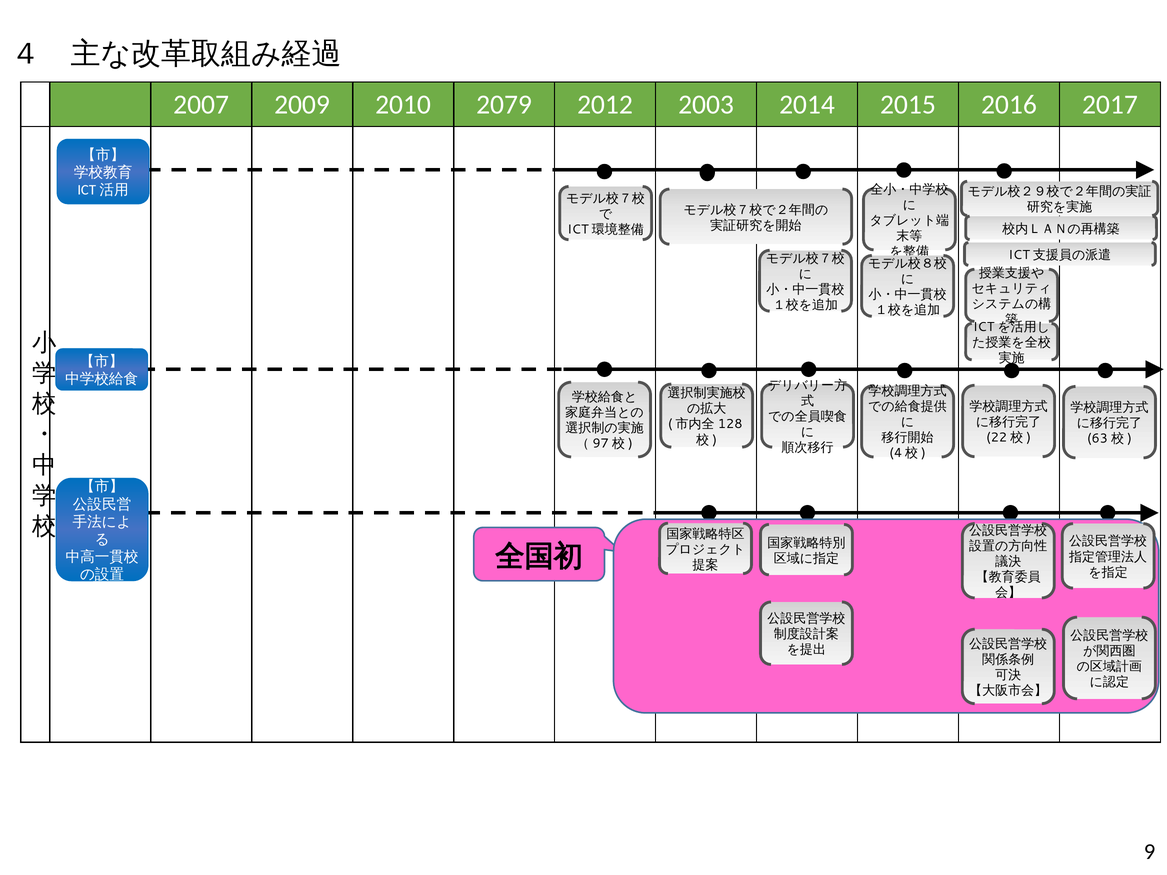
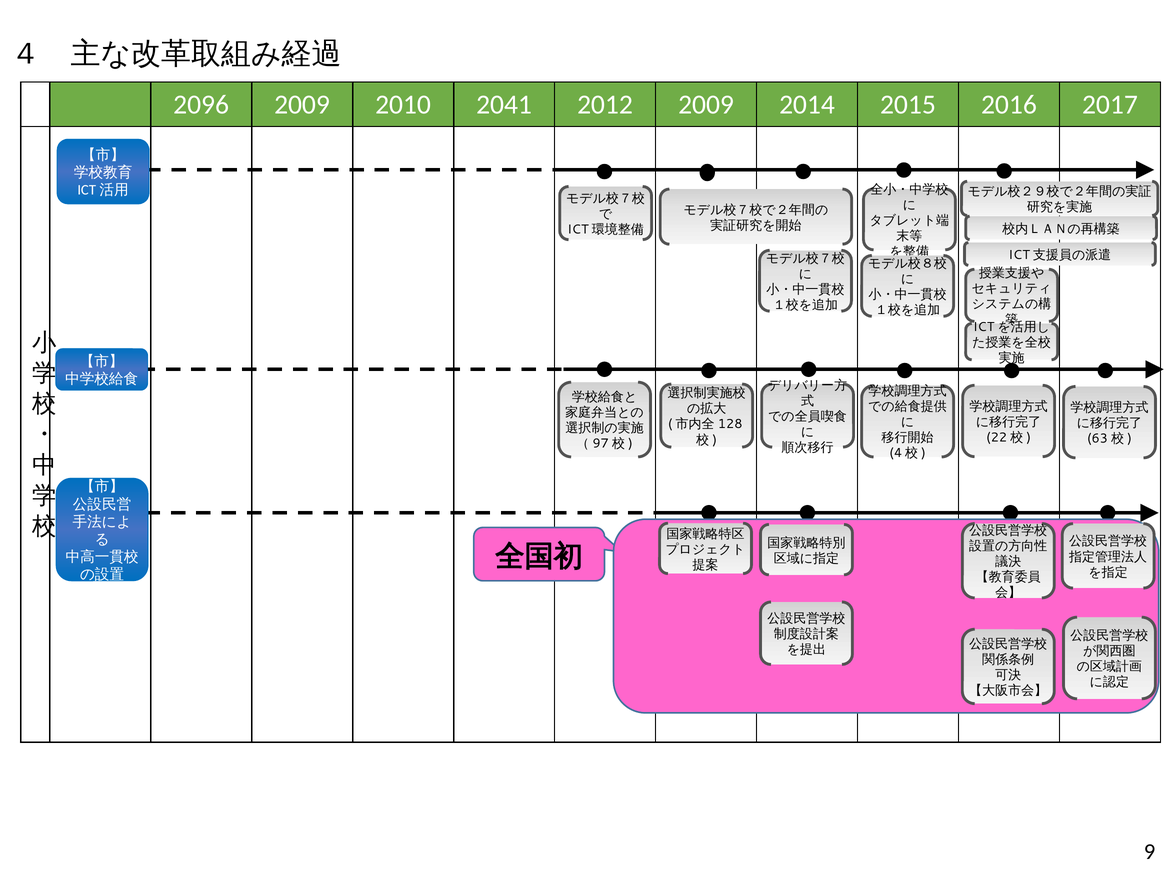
2007: 2007 -> 2096 (201, 105)
2079: 2079 -> 2041 (504, 105)
2012 2003: 2003 -> 2009 (706, 105)
